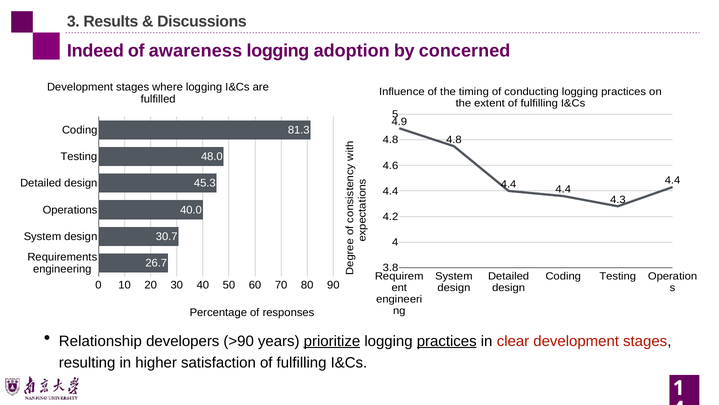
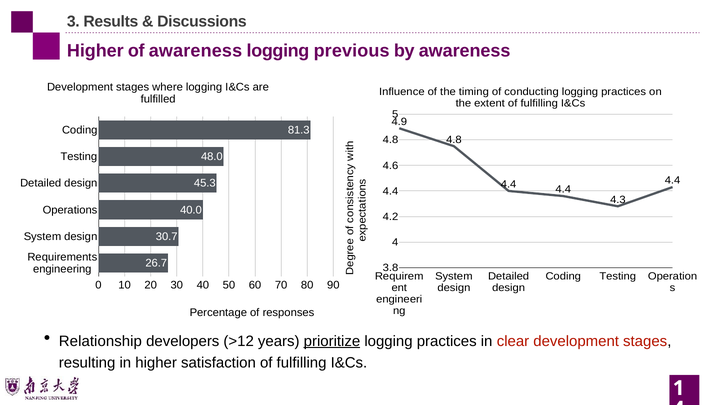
Indeed: Indeed -> Higher (95, 51)
adoption: adoption -> previous (352, 51)
by concerned: concerned -> awareness (465, 51)
>90: >90 -> >12 (239, 341)
practices underline: present -> none (447, 341)
